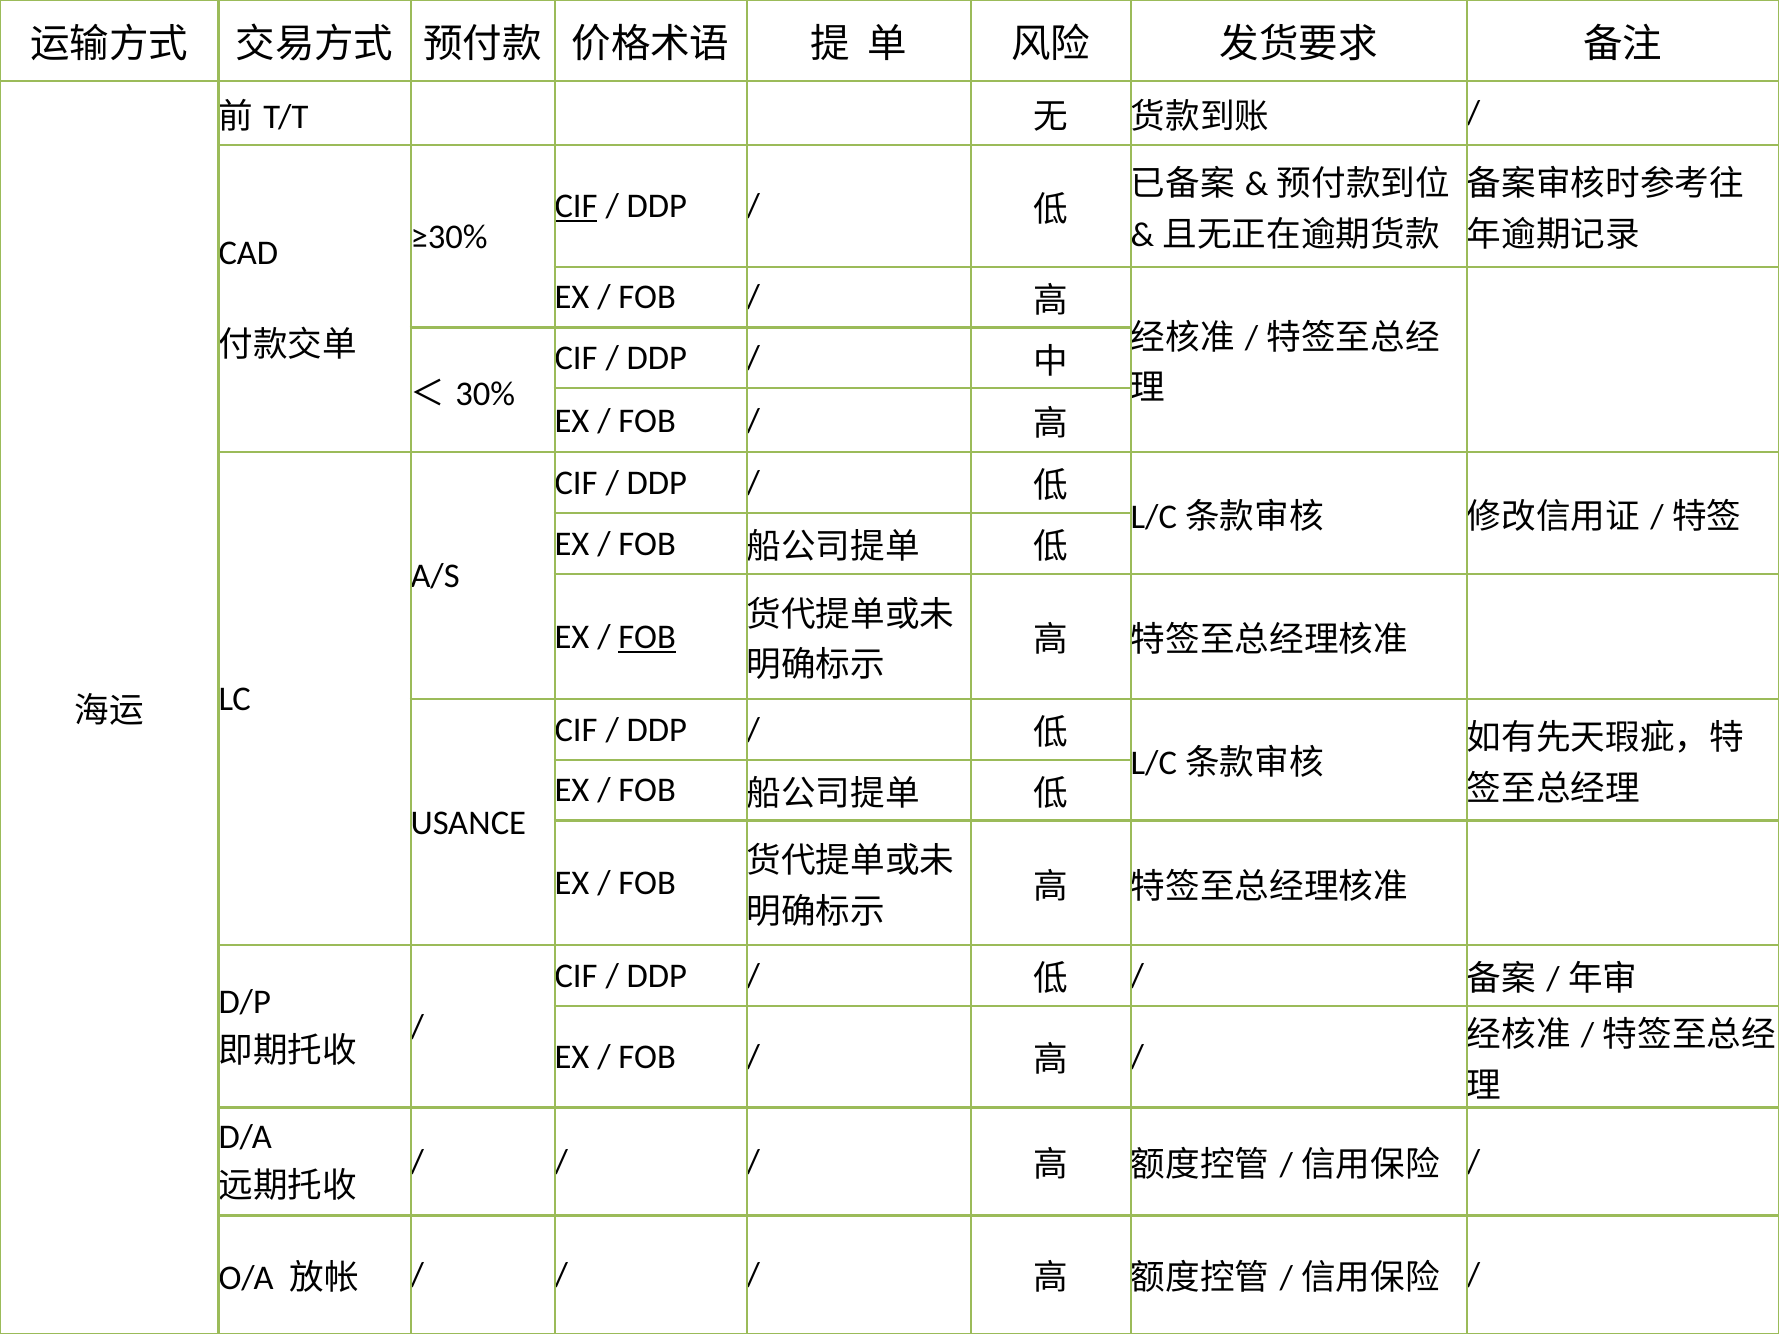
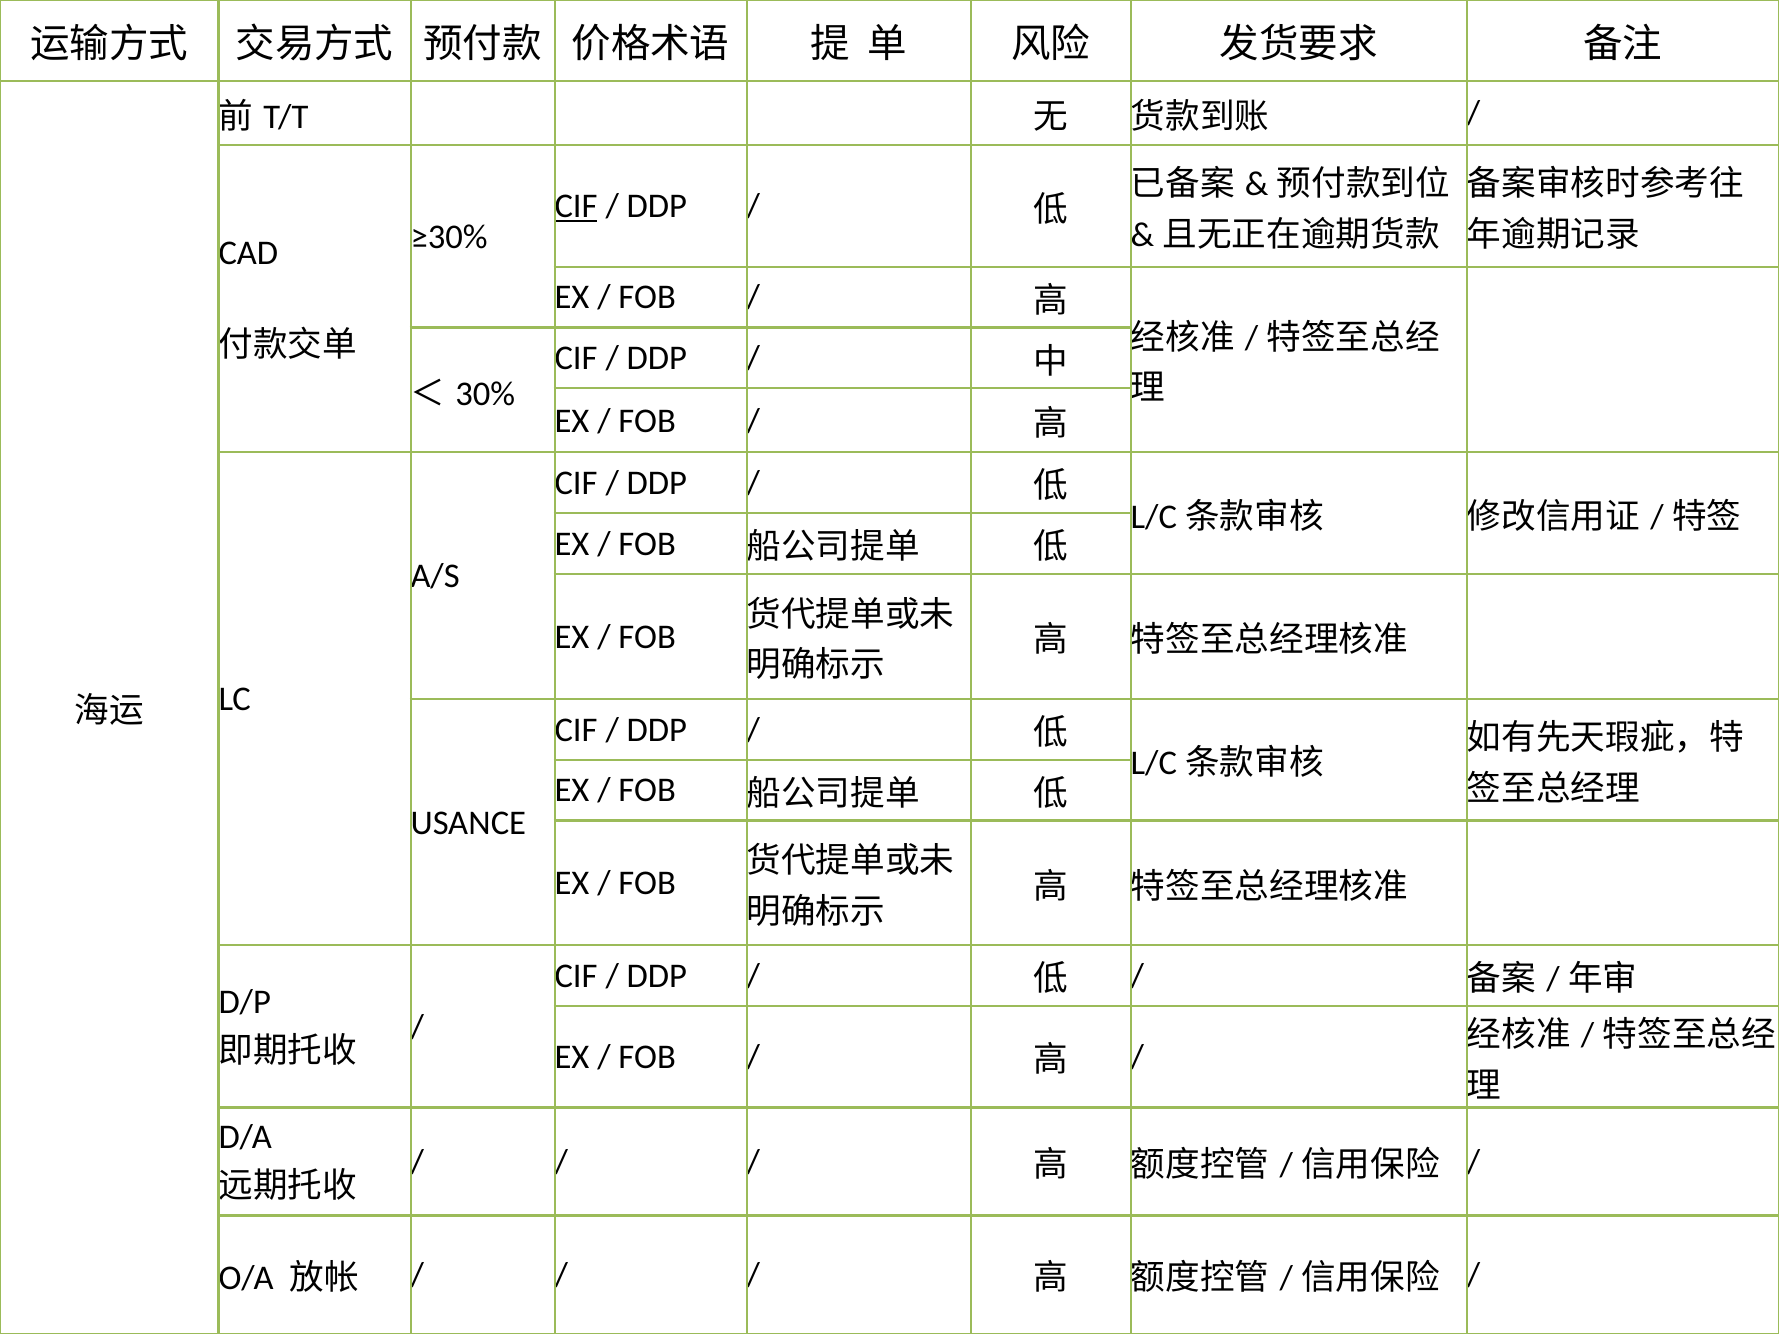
FOB underline: present -> none (647, 637)
